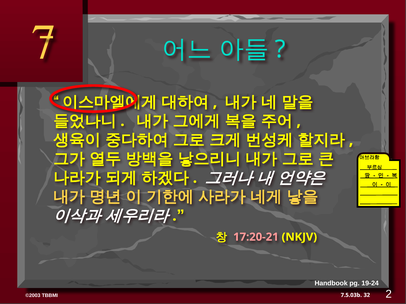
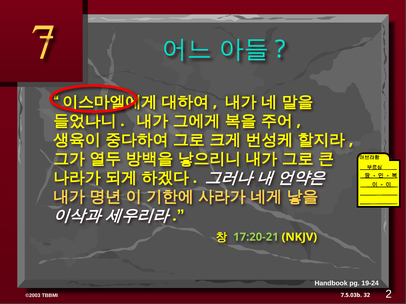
17:20-21 colour: pink -> light green (256, 237)
